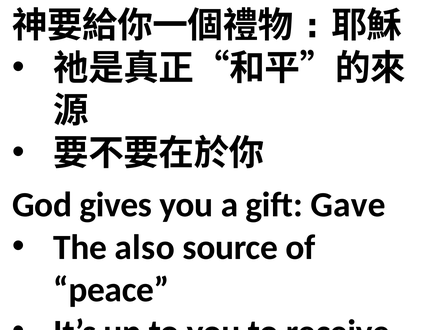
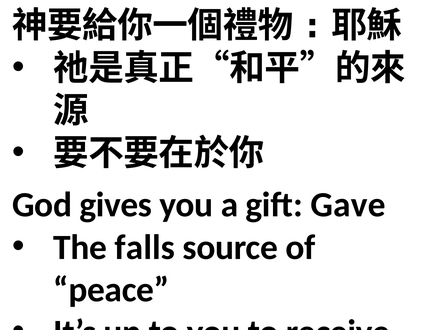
also: also -> falls (145, 247)
